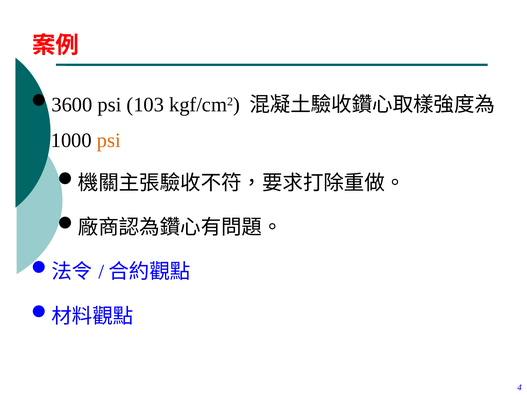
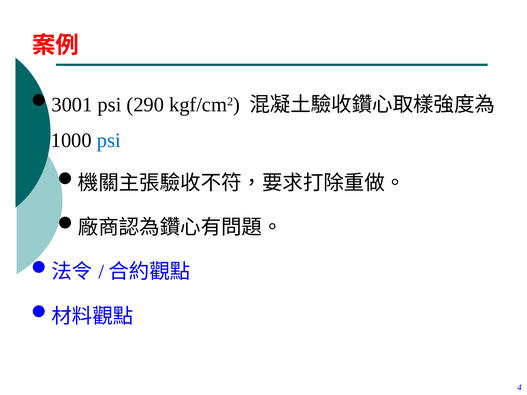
3600: 3600 -> 3001 (72, 105)
103: 103 -> 290 (145, 105)
psi colour: orange -> blue (109, 140)
